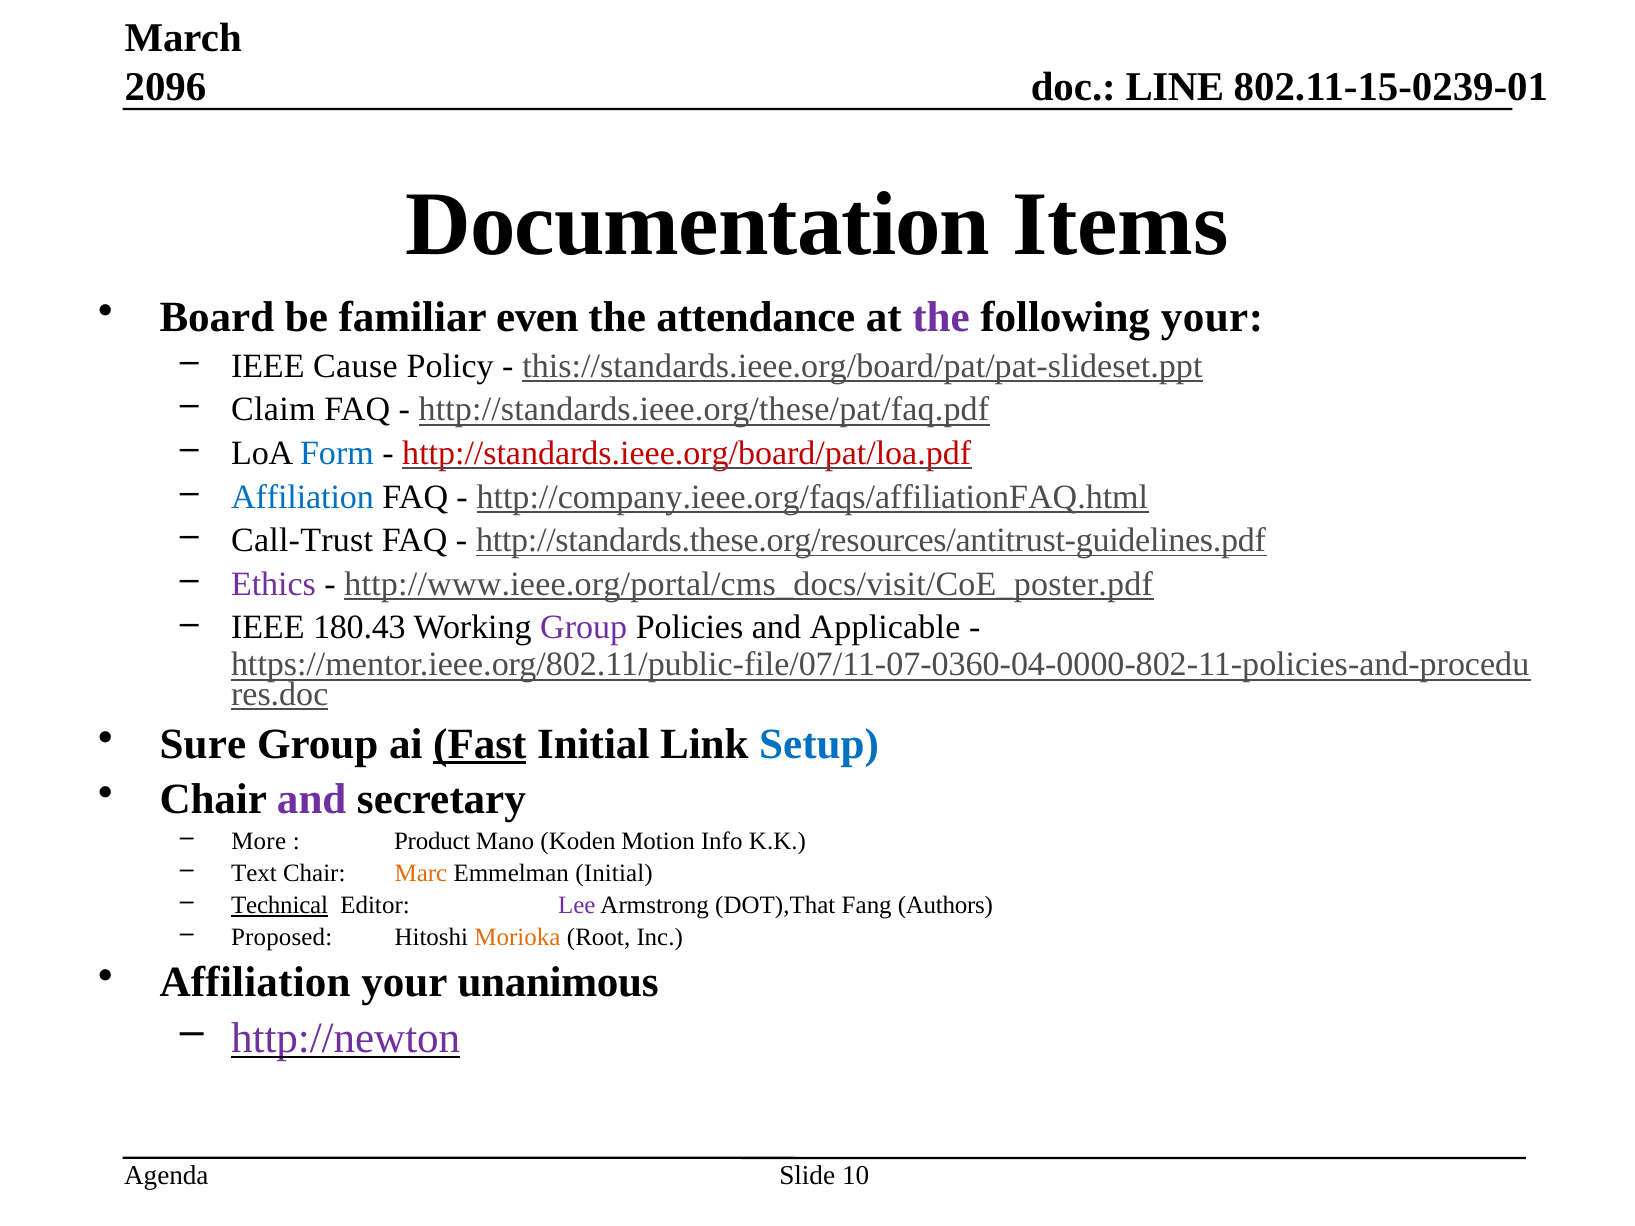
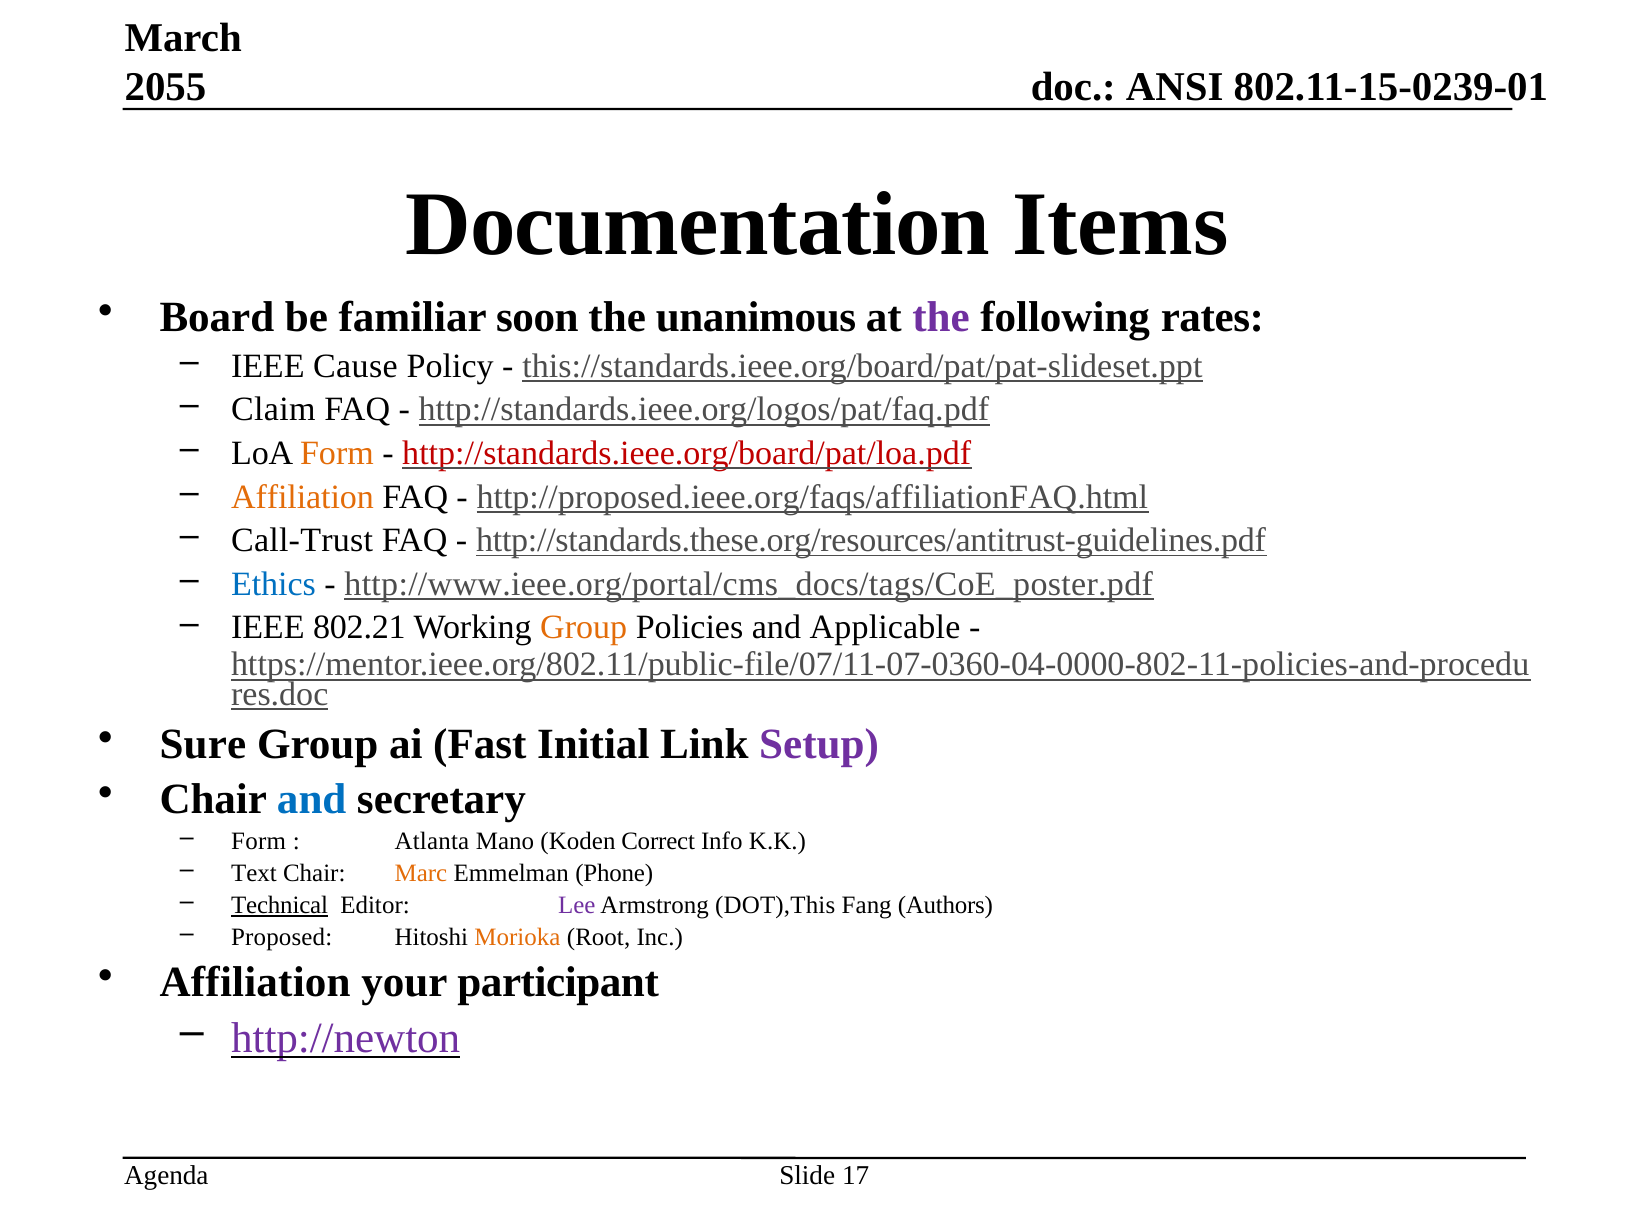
2096: 2096 -> 2055 (165, 87)
LINE: LINE -> ANSI (1175, 87)
even: even -> soon (537, 317)
attendance: attendance -> unanimous (756, 317)
following your: your -> rates (1212, 317)
http://standards.ieee.org/these/pat/faq.pdf: http://standards.ieee.org/these/pat/faq.pdf -> http://standards.ieee.org/logos/pat/faq.pdf (704, 410)
Form colour: blue -> orange (337, 453)
Affiliation colour: blue -> orange (302, 497)
http://company.ieee.org/faqs/affiliationFAQ.html: http://company.ieee.org/faqs/affiliationFAQ.html -> http://proposed.ieee.org/faqs/affiliationFAQ.html (812, 497)
Ethics colour: purple -> blue (274, 584)
http://www.ieee.org/portal/cms_docs/visit/CoE_poster.pdf: http://www.ieee.org/portal/cms_docs/visit/CoE_poster.pdf -> http://www.ieee.org/portal/cms_docs/tags/CoE_poster.pdf (749, 584)
180.43: 180.43 -> 802.21 (359, 628)
Group colour: purple -> orange (584, 628)
Fast underline: present -> none (480, 744)
Setup colour: blue -> purple (819, 744)
and colour: purple -> blue (312, 800)
More: More -> Form (259, 842)
Product: Product -> Atlanta (432, 842)
Motion: Motion -> Correct (658, 842)
Emmelman Initial: Initial -> Phone (614, 874)
DOT),That: DOT),That -> DOT),This (775, 906)
unanimous: unanimous -> participant (558, 983)
10: 10 -> 17 (856, 1176)
